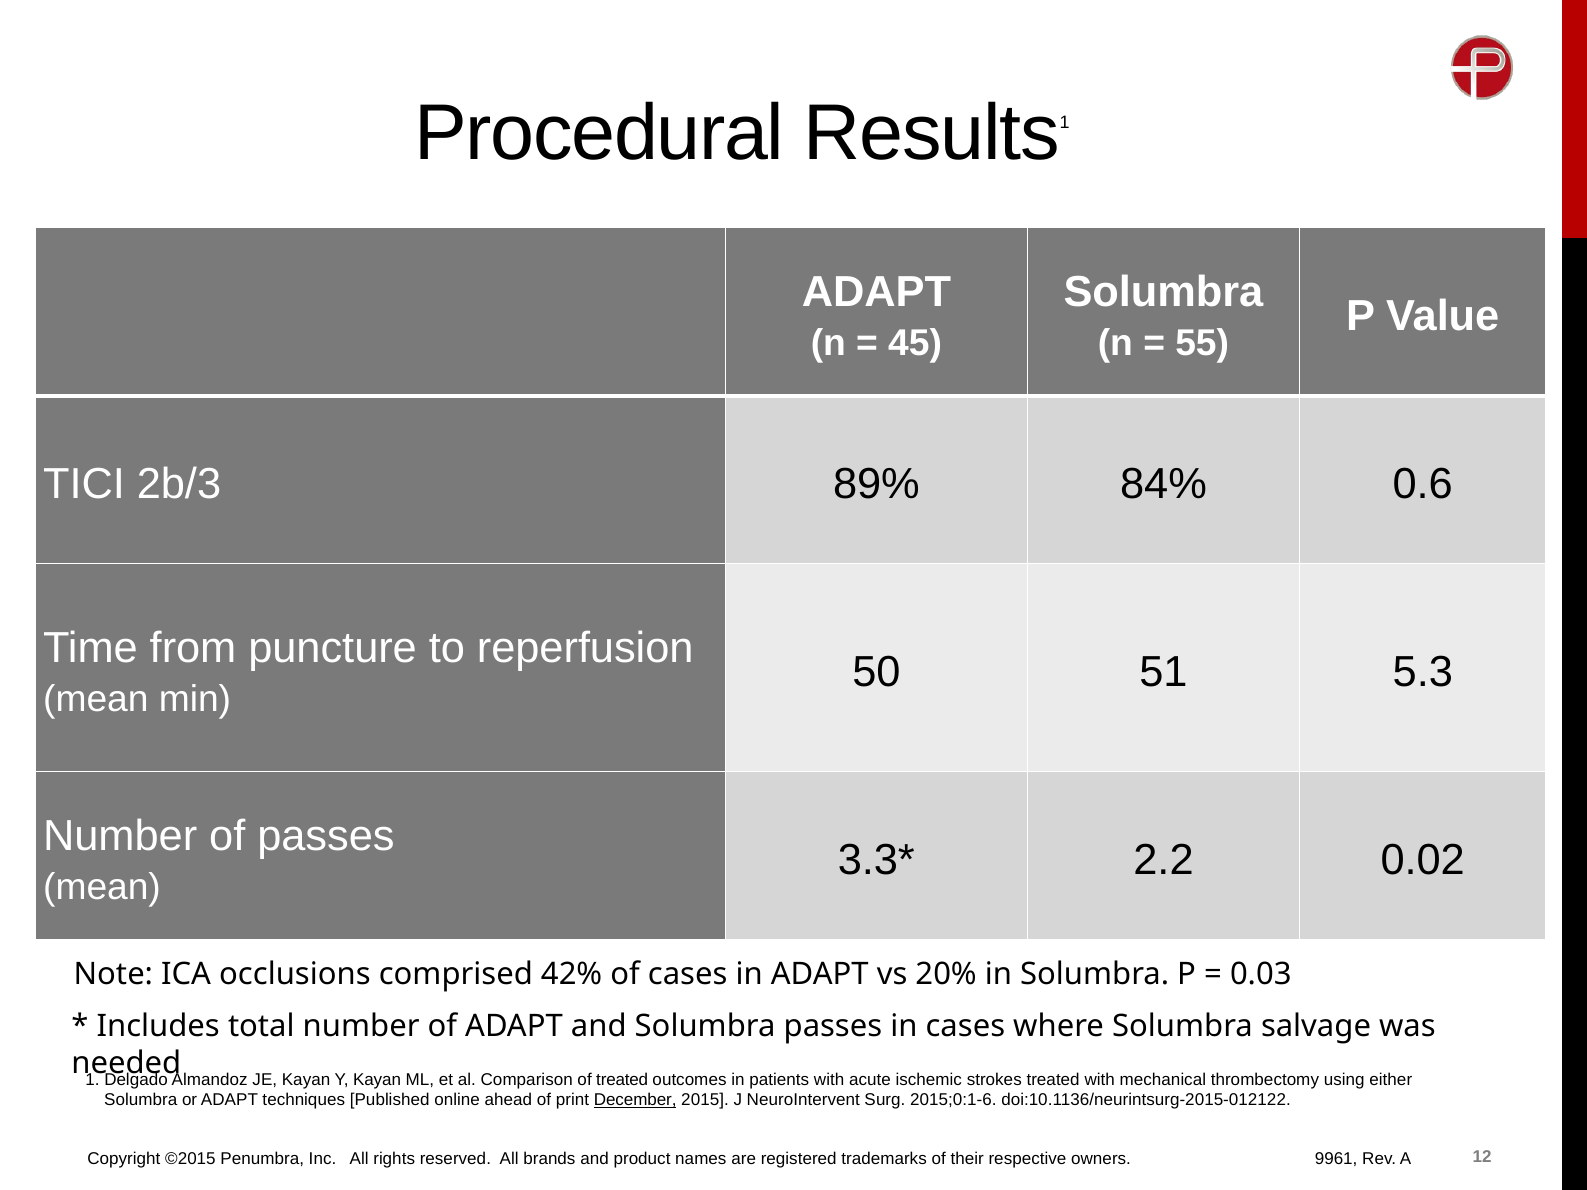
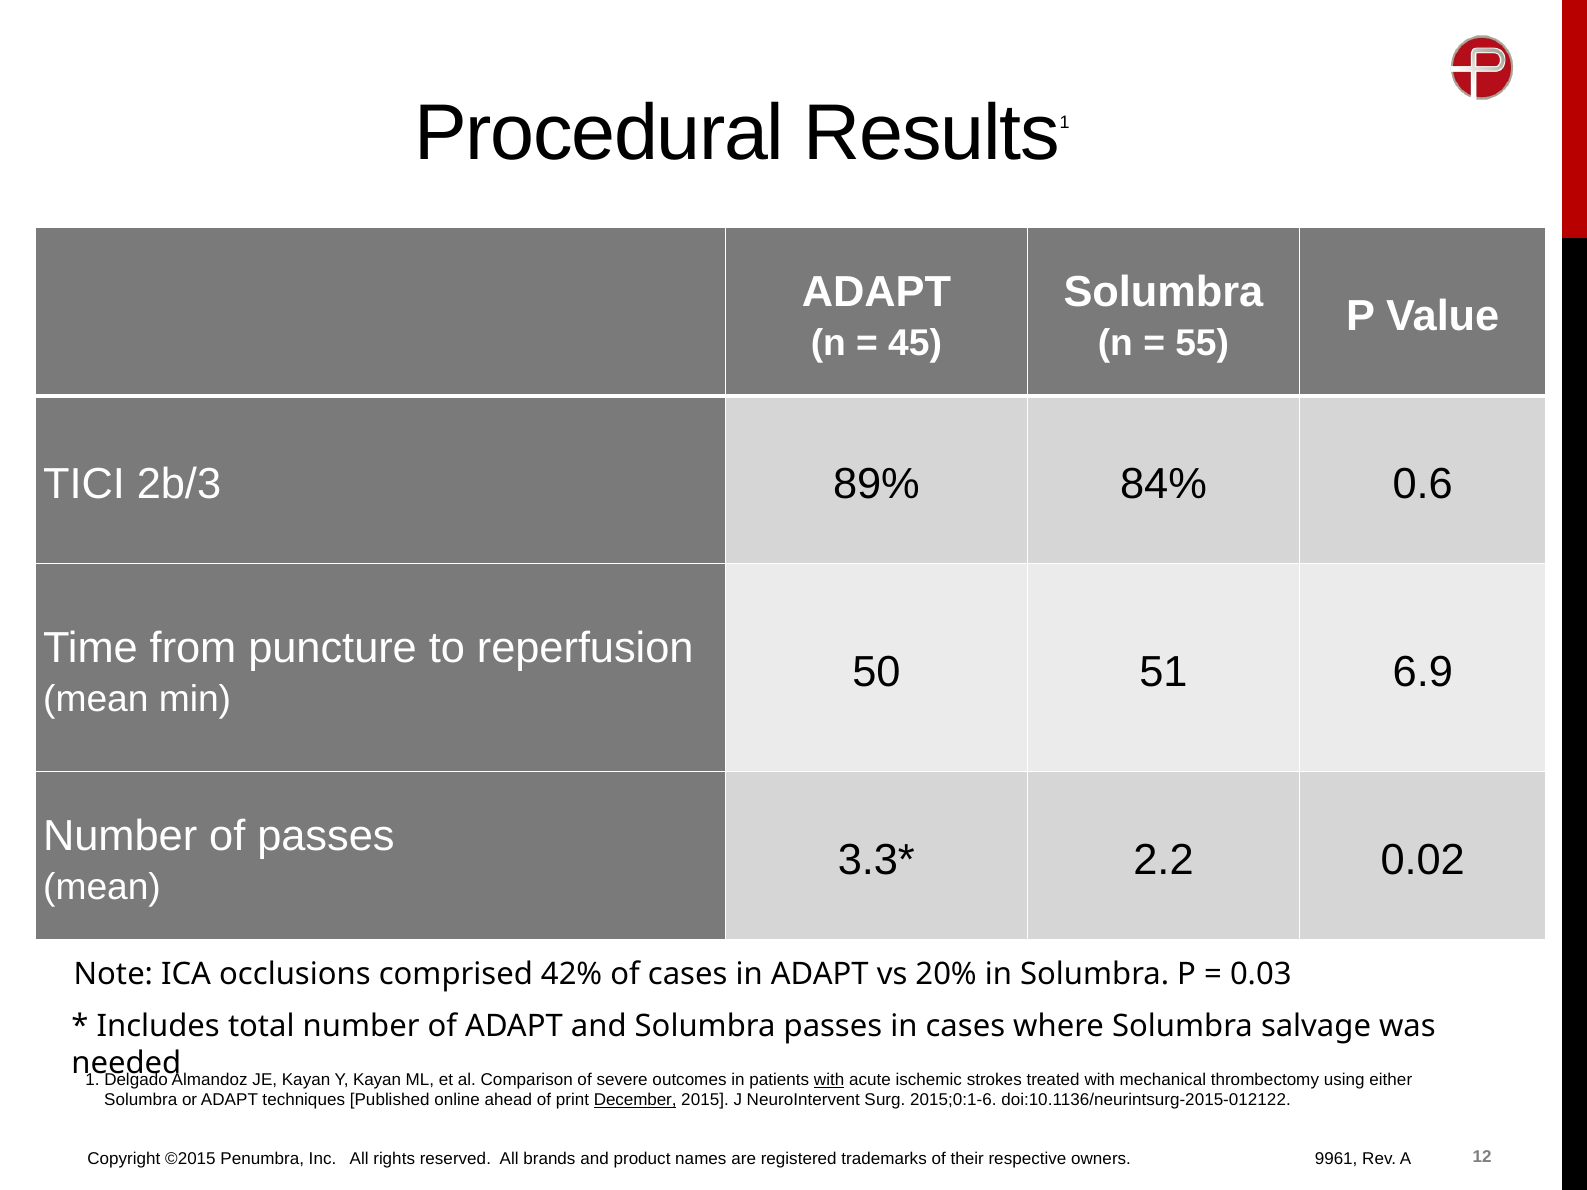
5.3: 5.3 -> 6.9 (1423, 672)
of treated: treated -> severe (622, 1080)
with underline: none -> present (829, 1080)
